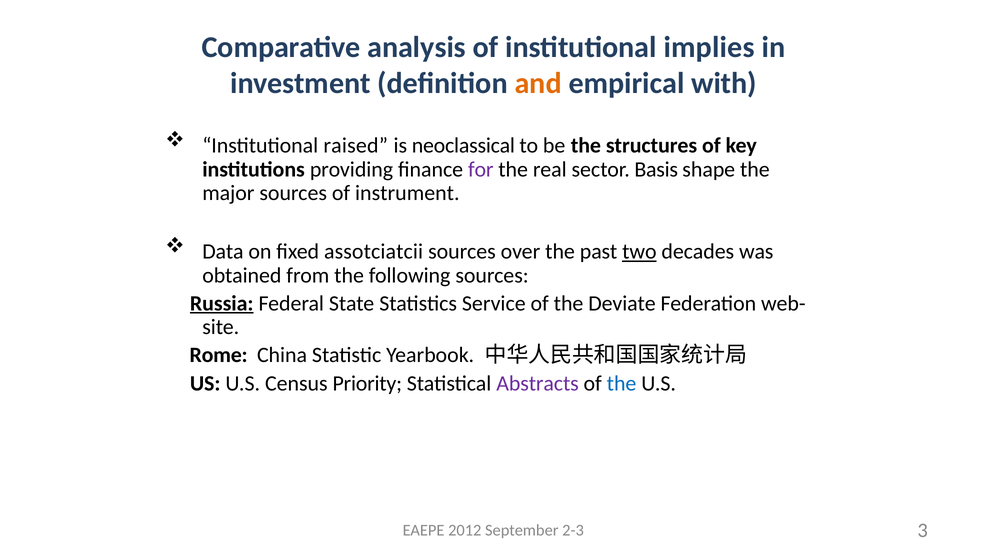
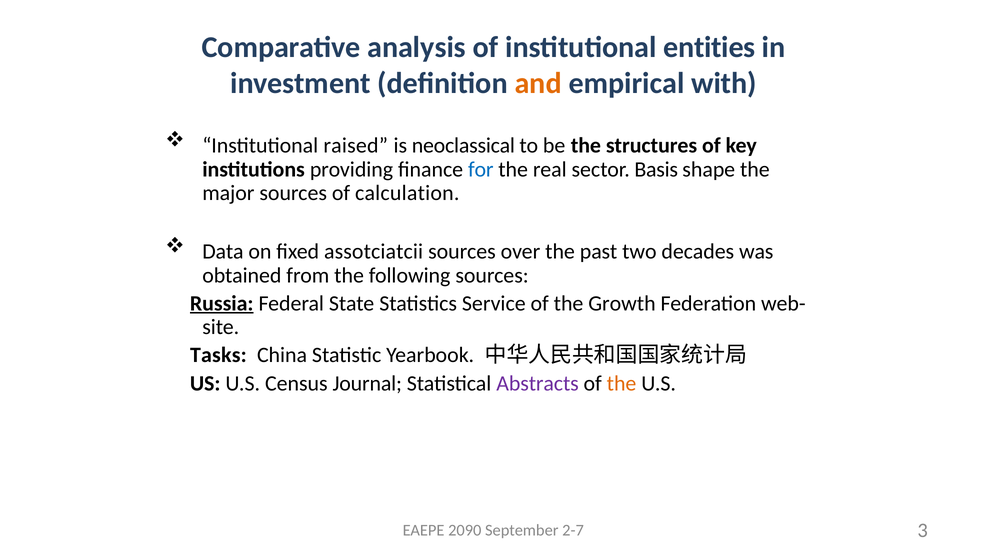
implies: implies -> entities (709, 47)
for colour: purple -> blue (481, 169)
instrument: instrument -> calculation (407, 193)
two underline: present -> none (639, 252)
Deviate: Deviate -> Growth (622, 304)
Rome: Rome -> Tasks (218, 355)
Priority: Priority -> Journal (367, 383)
the colour: blue -> orange (622, 383)
2012: 2012 -> 2090 (465, 530)
2-3: 2-3 -> 2-7 (573, 530)
